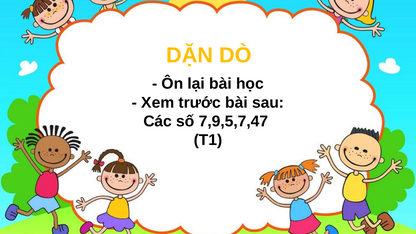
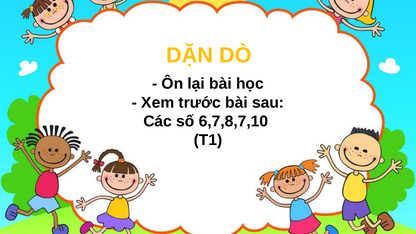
7,9,5,7,47: 7,9,5,7,47 -> 6,7,8,7,10 (234, 121)
